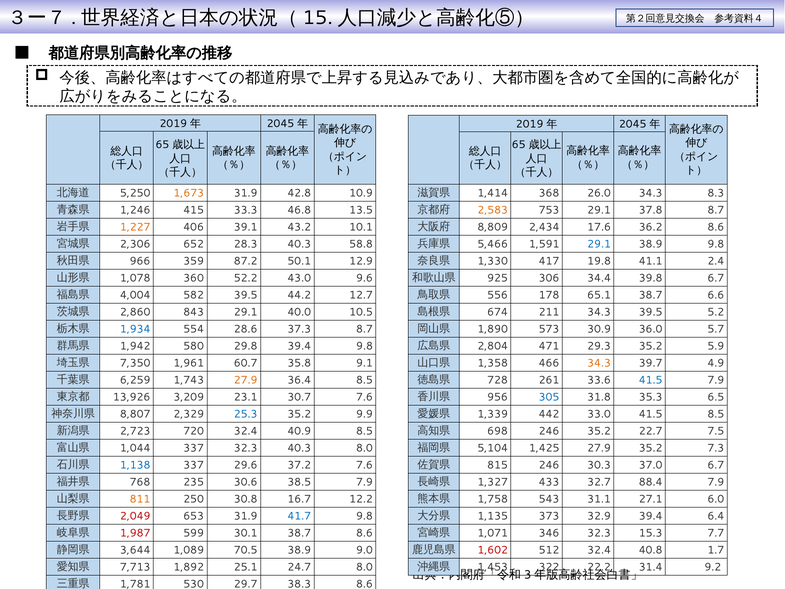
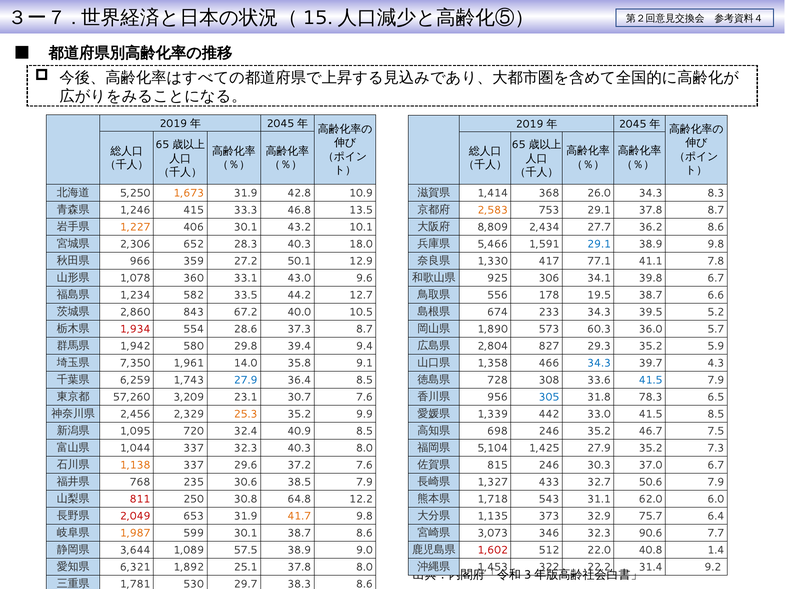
406 39.1: 39.1 -> 30.1 (246, 227)
17.6: 17.6 -> 27.7 (599, 227)
58.8: 58.8 -> 18.0 (361, 244)
19.8: 19.8 -> 77.1 (599, 261)
2.4: 2.4 -> 7.8 (716, 261)
87.2: 87.2 -> 27.2 (246, 261)
34.4: 34.4 -> 34.1 (599, 278)
52.2: 52.2 -> 33.1 (246, 278)
4,004: 4,004 -> 1,234 (135, 295)
582 39.5: 39.5 -> 33.5 (246, 295)
65.1: 65.1 -> 19.5 (599, 295)
843 29.1: 29.1 -> 67.2 (246, 312)
211: 211 -> 233 (549, 312)
1,934 colour: blue -> red (135, 329)
30.9: 30.9 -> 60.3 (599, 329)
39.4 9.8: 9.8 -> 9.4 (365, 346)
471: 471 -> 827 (549, 346)
60.7: 60.7 -> 14.0 (246, 363)
34.3 colour: orange -> blue (599, 363)
4.9: 4.9 -> 4.3 (716, 363)
27.9 colour: orange -> blue (246, 380)
261: 261 -> 308 (549, 380)
13,926: 13,926 -> 57,260 (132, 397)
35.3: 35.3 -> 78.3 (651, 397)
8,807: 8,807 -> 2,456 (135, 414)
25.3 colour: blue -> orange (246, 414)
22.7: 22.7 -> 46.7 (651, 431)
2,723: 2,723 -> 1,095 (135, 431)
1,138 colour: blue -> orange (135, 465)
88.4: 88.4 -> 50.6 (651, 482)
811 colour: orange -> red (140, 499)
16.7: 16.7 -> 64.8 (299, 499)
1,758: 1,758 -> 1,718 (493, 499)
27.1: 27.1 -> 62.0 (651, 499)
41.7 colour: blue -> orange (299, 516)
32.9 39.4: 39.4 -> 75.7 (651, 516)
1,987 colour: red -> orange (135, 533)
1,071: 1,071 -> 3,073 (493, 533)
15.3: 15.3 -> 90.6 (651, 533)
70.5: 70.5 -> 57.5 (246, 550)
512 32.4: 32.4 -> 22.0 (599, 550)
1.7: 1.7 -> 1.4 (716, 550)
7,713: 7,713 -> 6,321 (135, 567)
25.1 24.7: 24.7 -> 37.8 (299, 567)
